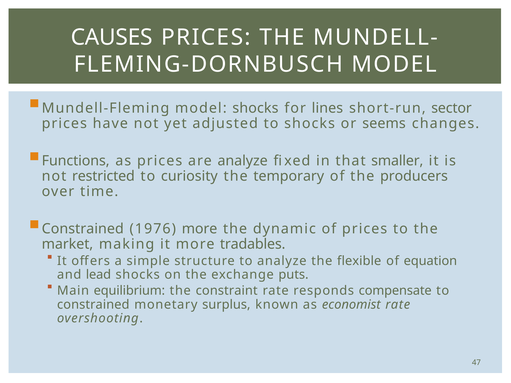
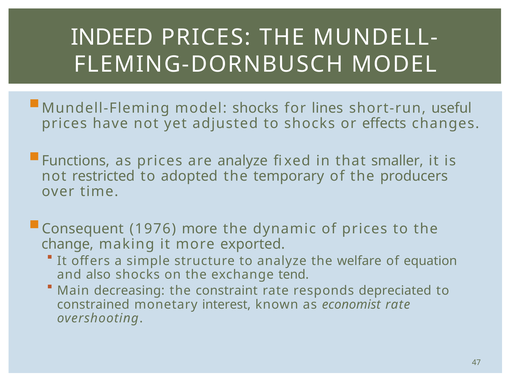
CAUSES: CAUSES -> INDEED (112, 37)
sector: sector -> useful (452, 108)
seems: seems -> effects (384, 123)
curiosity: curiosity -> adopted (189, 176)
Constrained: Constrained -> Consequent (83, 229)
market: market -> change (68, 244)
tradables: tradables -> exported (253, 244)
flexible: flexible -> welfare (359, 261)
lead: lead -> also (98, 275)
puts: puts -> tend (294, 275)
equilibrium: equilibrium -> decreasing (129, 291)
compensate: compensate -> depreciated (395, 291)
surplus: surplus -> interest (226, 305)
